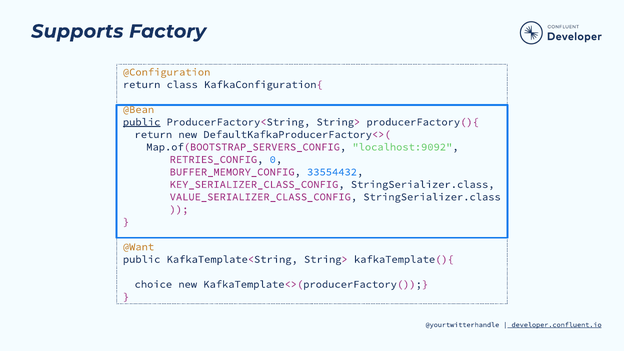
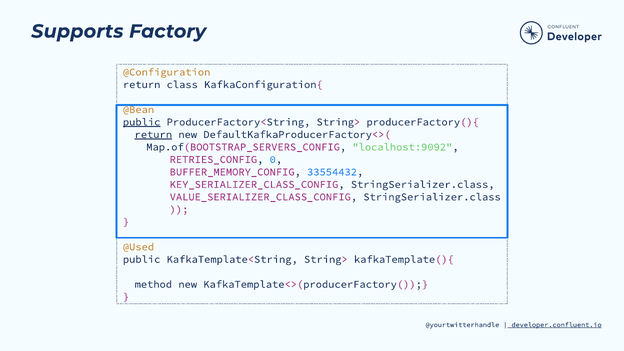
return underline: none -> present (153, 134)
@Want: @Want -> @Used (138, 247)
choice: choice -> method (153, 284)
